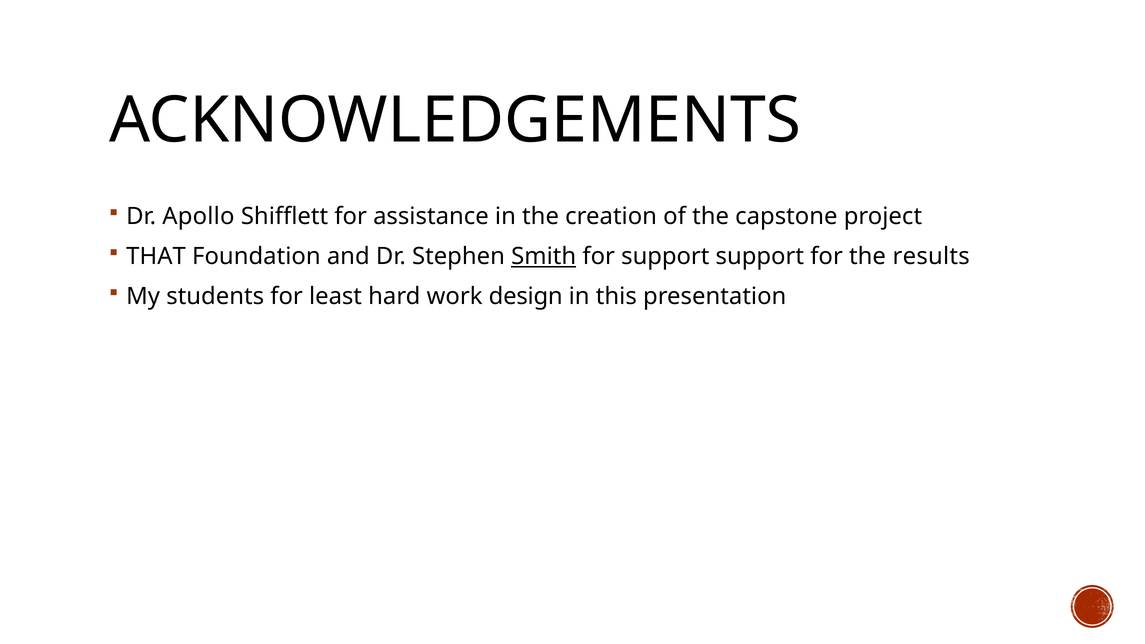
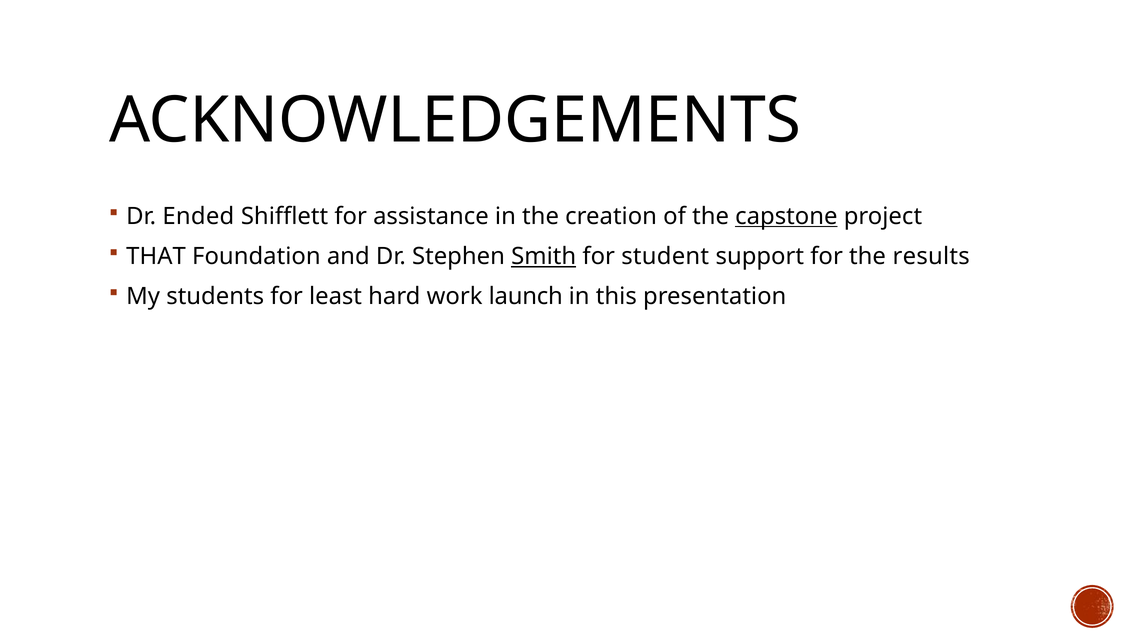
Apollo: Apollo -> Ended (198, 216)
capstone underline: none -> present (786, 216)
for support: support -> student (665, 256)
design: design -> launch (526, 296)
